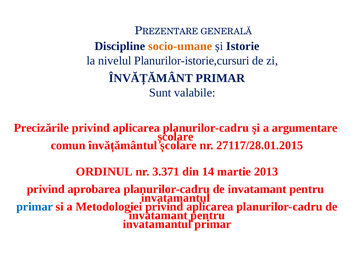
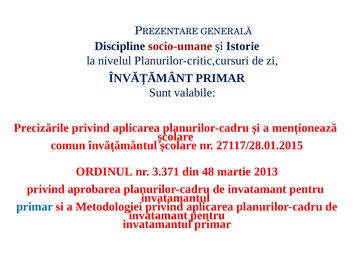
socio-umane colour: orange -> red (180, 46)
Planurilor-istorie,cursuri: Planurilor-istorie,cursuri -> Planurilor-critic,cursuri (192, 61)
argumentare: argumentare -> menționează (305, 128)
14: 14 -> 48 (208, 172)
